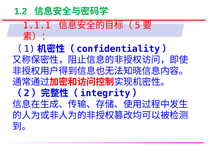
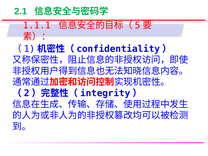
1.2: 1.2 -> 2.1 (21, 11)
